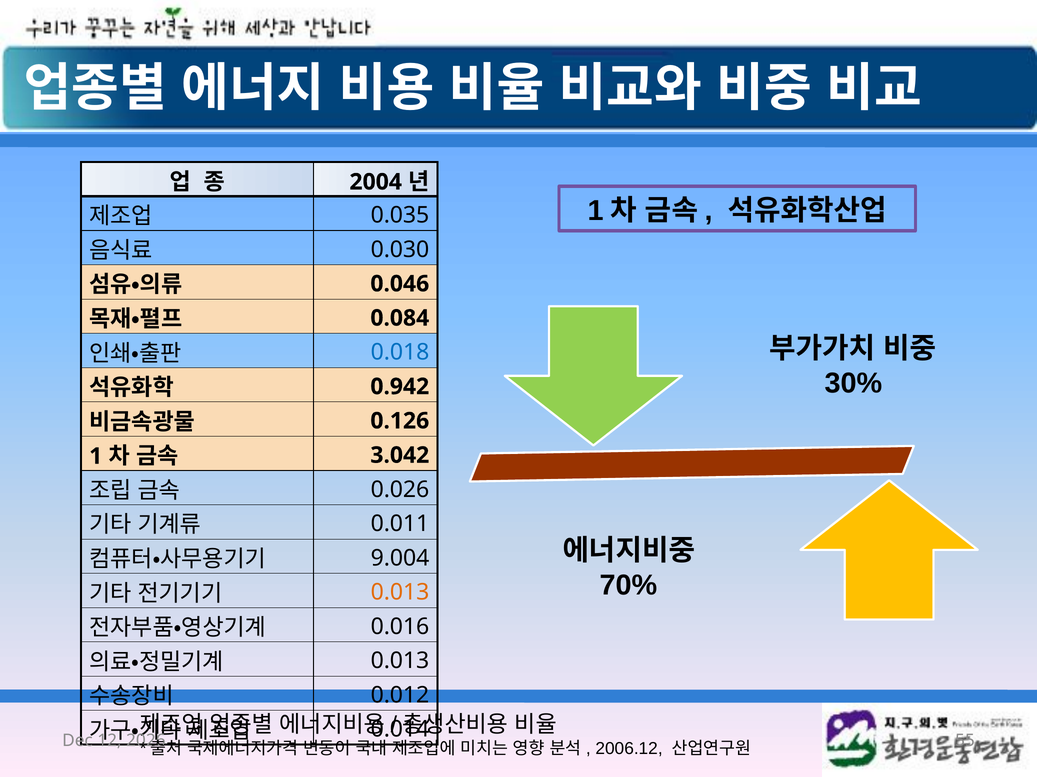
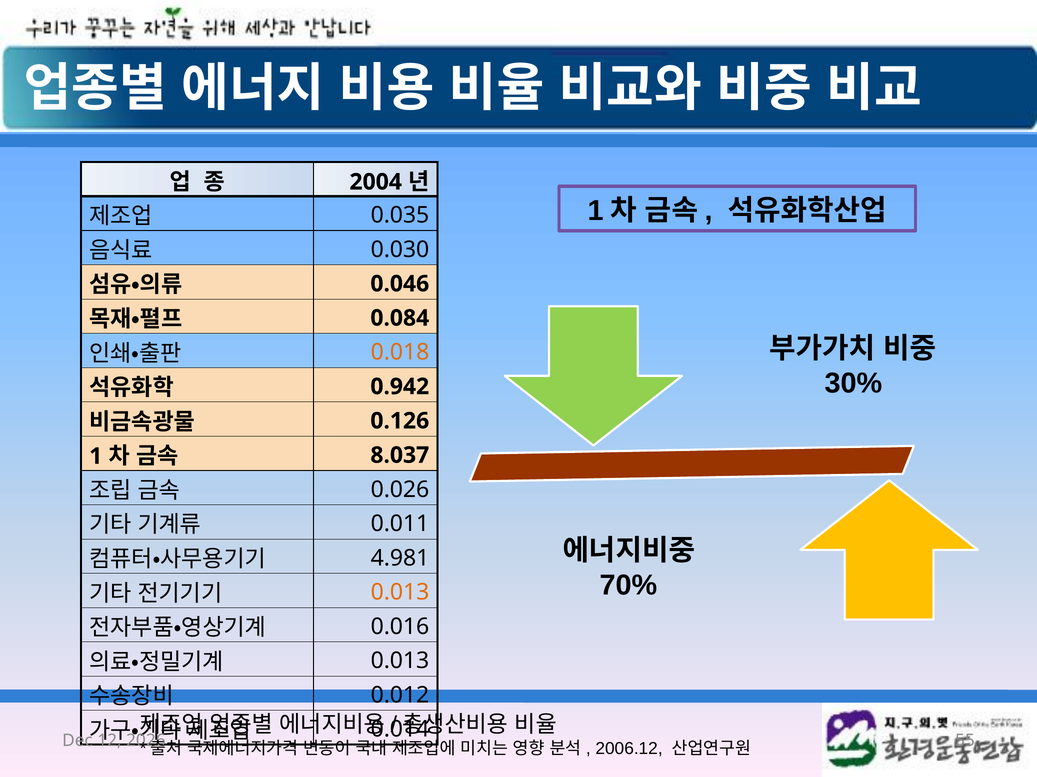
0.018 colour: blue -> orange (400, 353)
3.042: 3.042 -> 8.037 (400, 456)
9.004: 9.004 -> 4.981 (400, 559)
